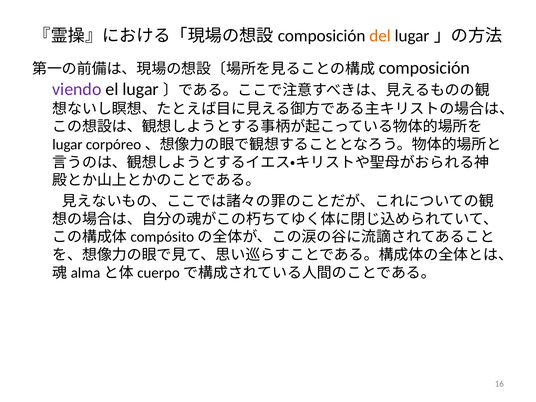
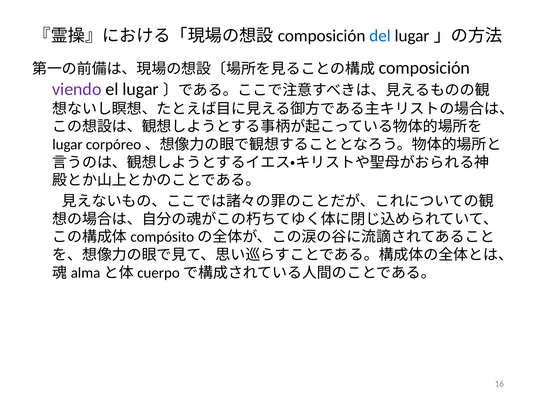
del colour: orange -> blue (380, 36)
